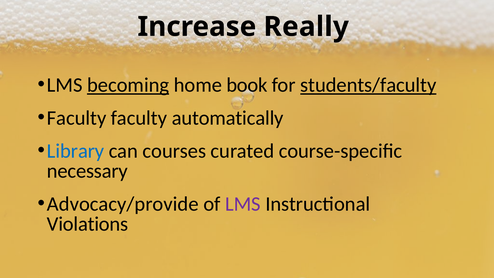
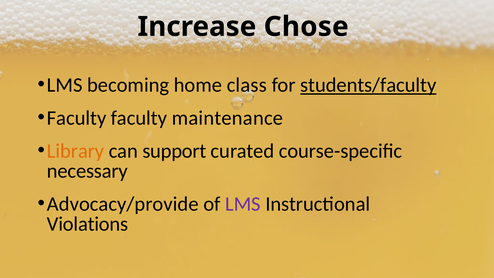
Really: Really -> Chose (306, 27)
becoming underline: present -> none (128, 85)
book: book -> class (247, 85)
automatically: automatically -> maintenance (227, 118)
Library colour: blue -> orange (76, 151)
courses: courses -> support (174, 151)
